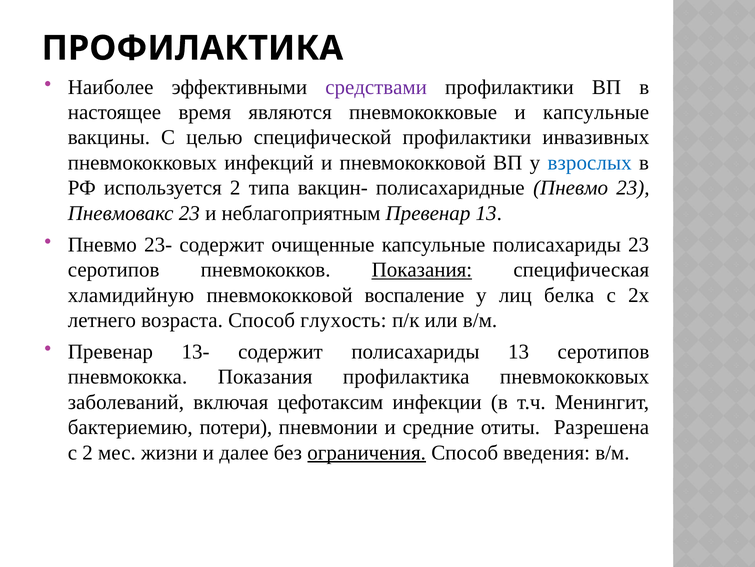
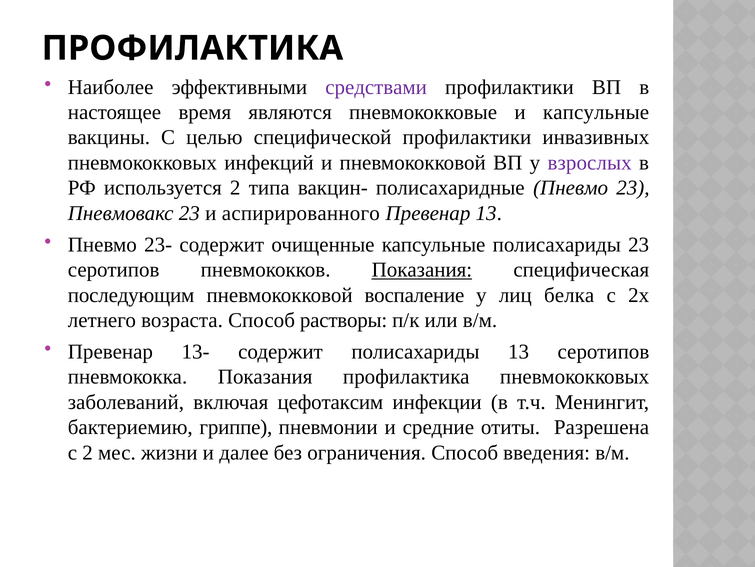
взрослых colour: blue -> purple (590, 163)
неблагоприятным: неблагоприятным -> аспирированного (301, 213)
хламидийную: хламидийную -> последующим (131, 295)
глухость: глухость -> растворы (344, 320)
потери: потери -> гриппе (236, 427)
ограничения underline: present -> none (367, 452)
